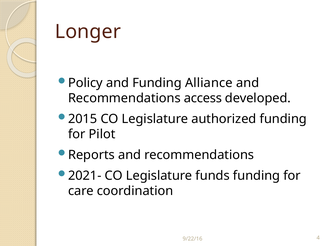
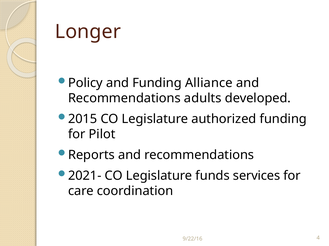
access: access -> adults (203, 98)
funds funding: funding -> services (257, 176)
